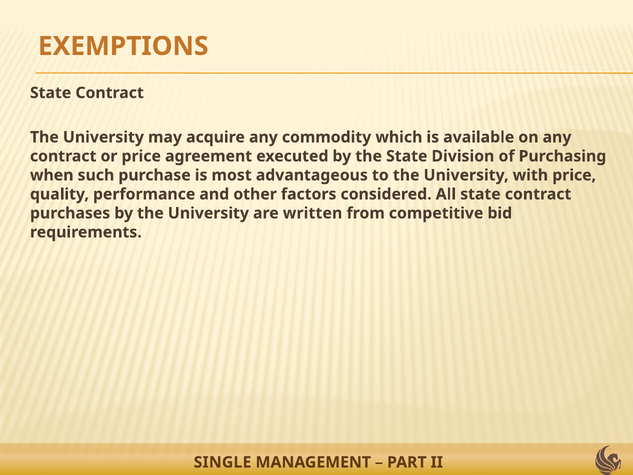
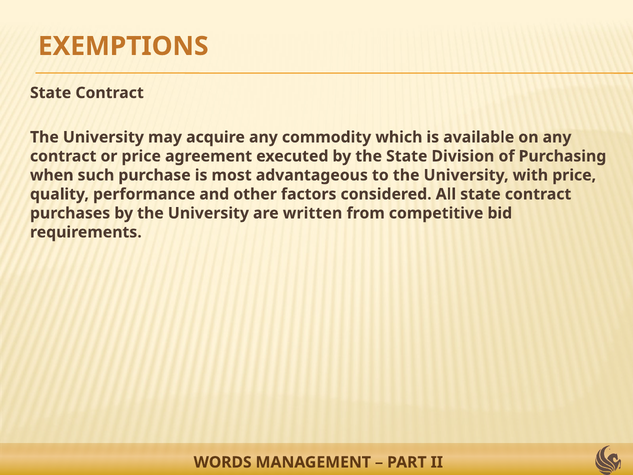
SINGLE: SINGLE -> WORDS (223, 462)
